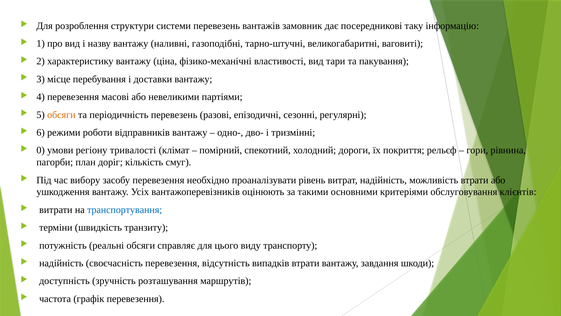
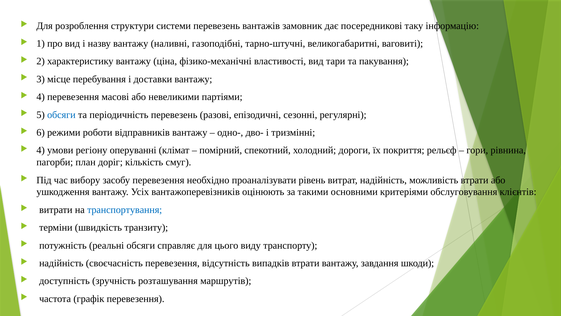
обсяги colour: orange -> blue (61, 115)
0: 0 -> 4 (41, 150)
тривалості: тривалості -> оперуванні (133, 150)
